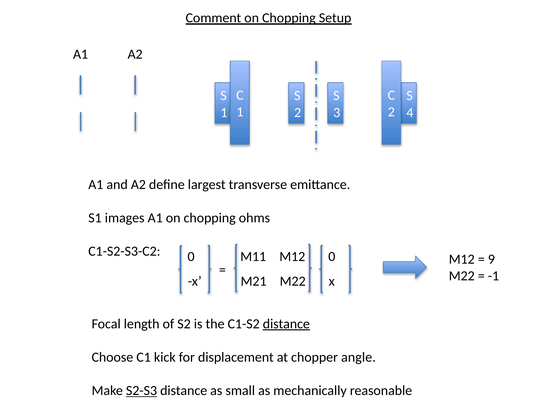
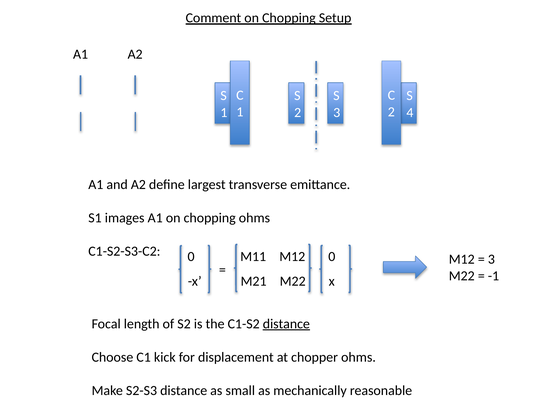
9: 9 -> 3 (491, 259)
chopper angle: angle -> ohms (358, 357)
S2-S3 underline: present -> none (142, 391)
